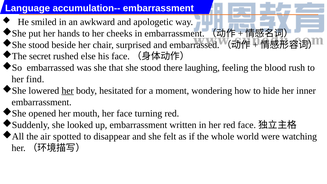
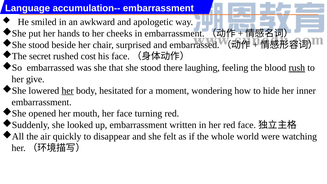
else: else -> cost (88, 56)
rush underline: none -> present (297, 68)
find: find -> give (35, 79)
spotted: spotted -> quickly (67, 136)
